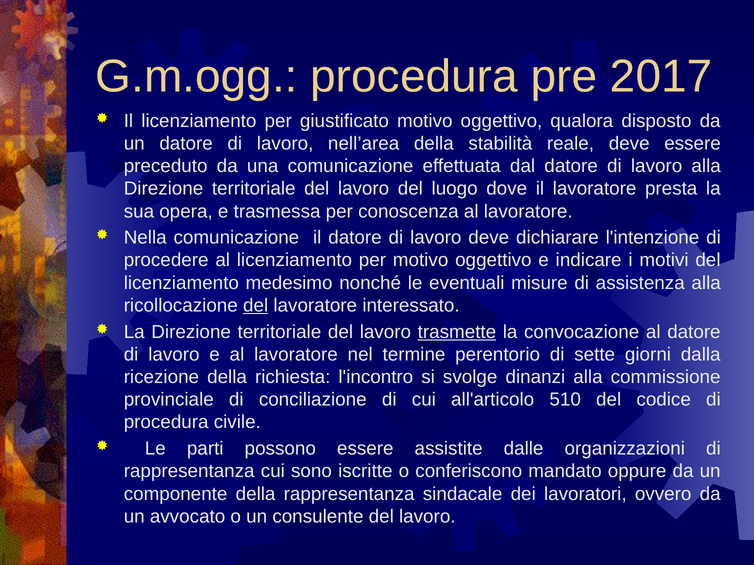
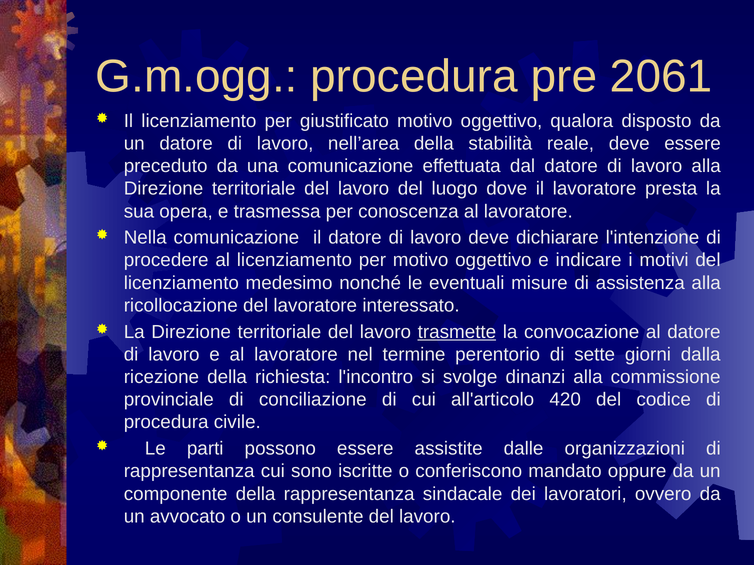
2017: 2017 -> 2061 (661, 76)
del underline: present -> none (256, 306)
510: 510 -> 420 (565, 400)
